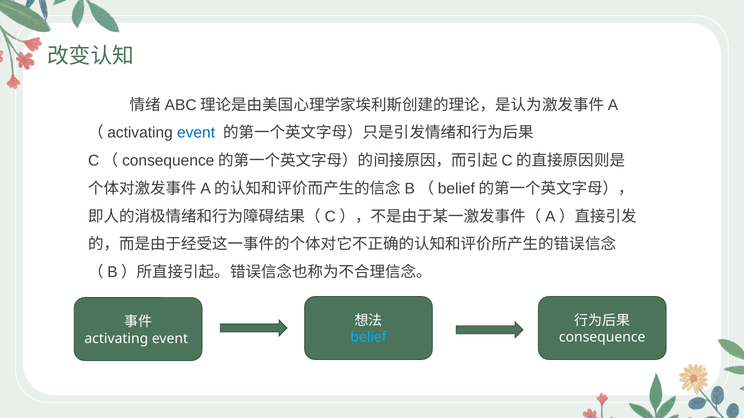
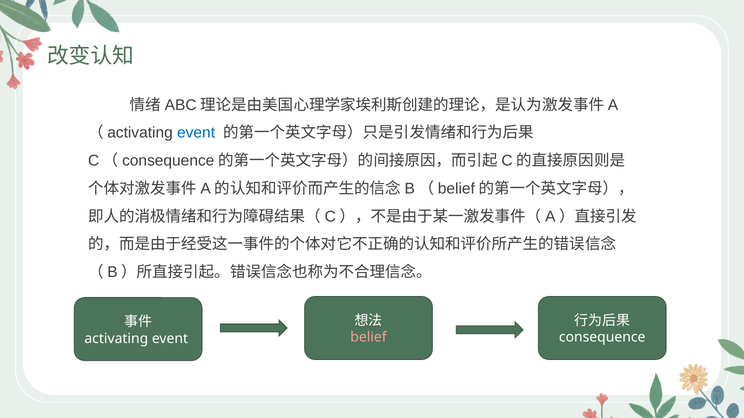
belief colour: light blue -> pink (368, 338)
